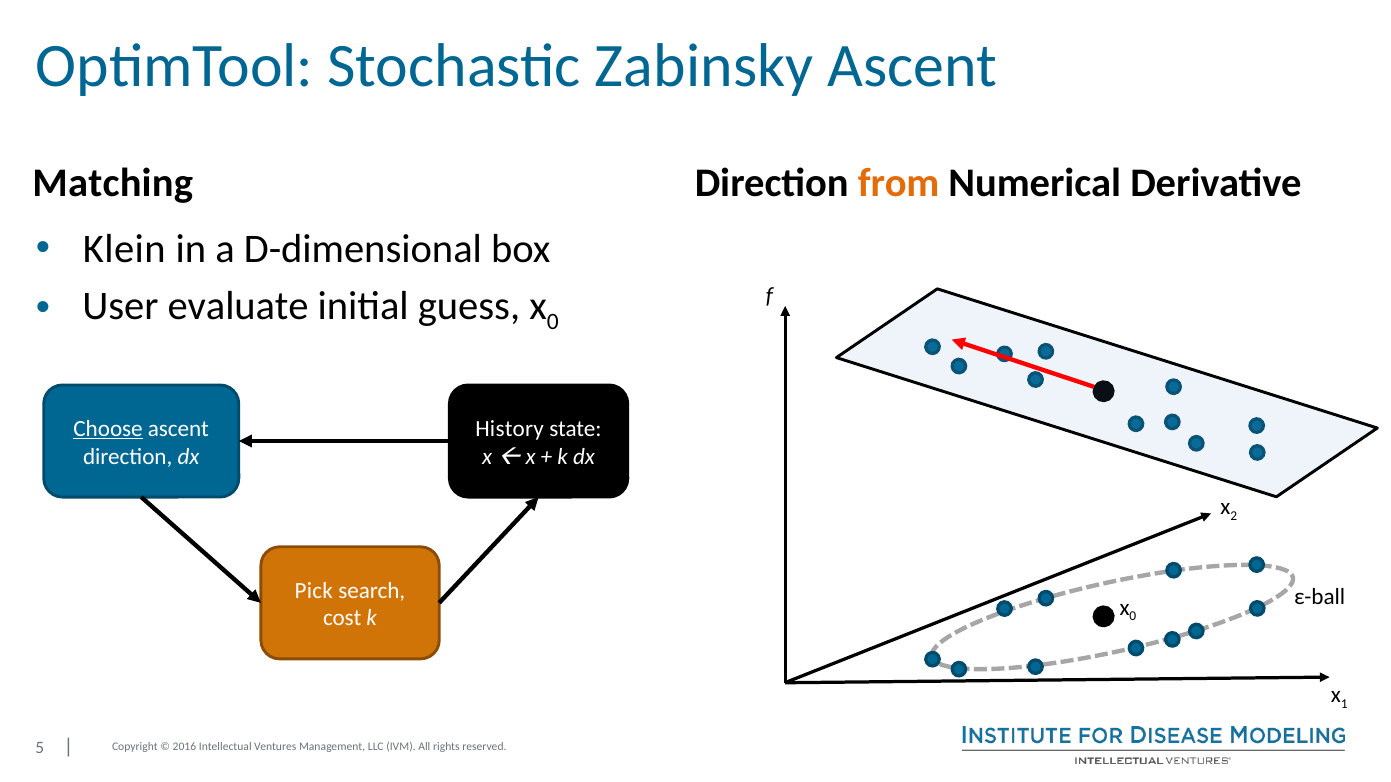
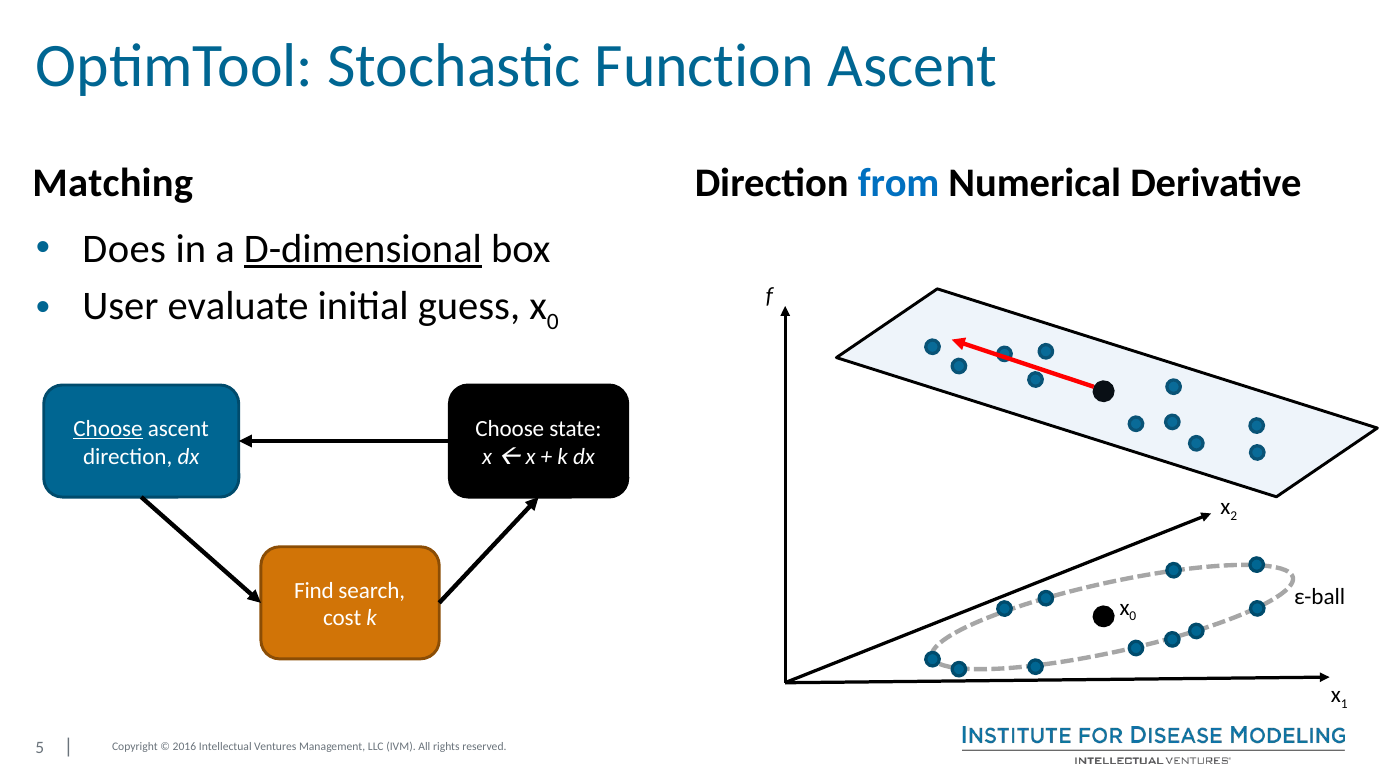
Zabinsky: Zabinsky -> Function (704, 66)
from colour: orange -> blue (899, 183)
Klein: Klein -> Does (124, 249)
D-dimensional underline: none -> present (363, 249)
History: History -> Choose (510, 429)
Pick: Pick -> Find (314, 591)
